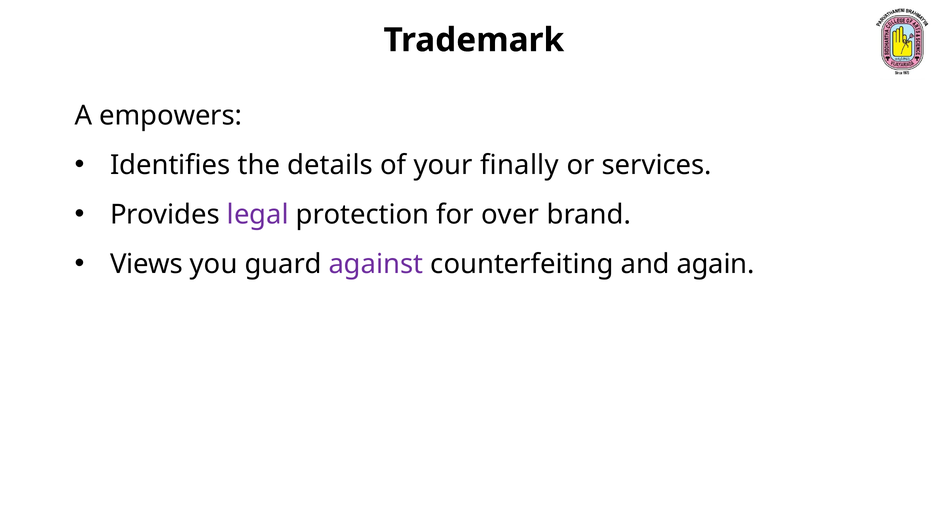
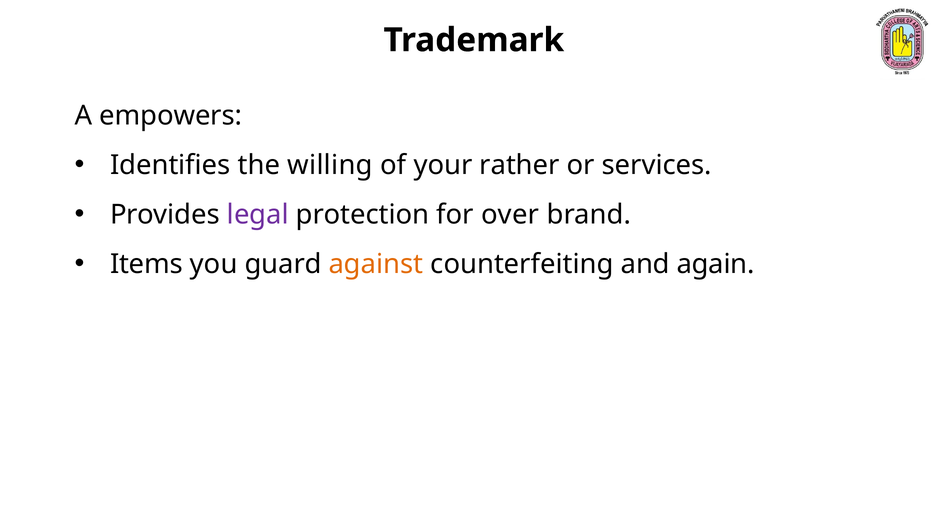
details: details -> willing (330, 165)
finally: finally -> rather (520, 165)
Views: Views -> Items (146, 264)
against colour: purple -> orange (376, 264)
